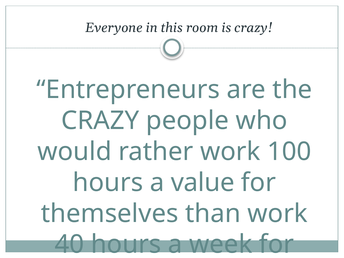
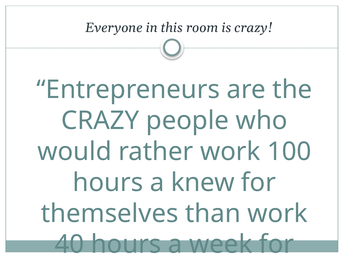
value: value -> knew (203, 183)
